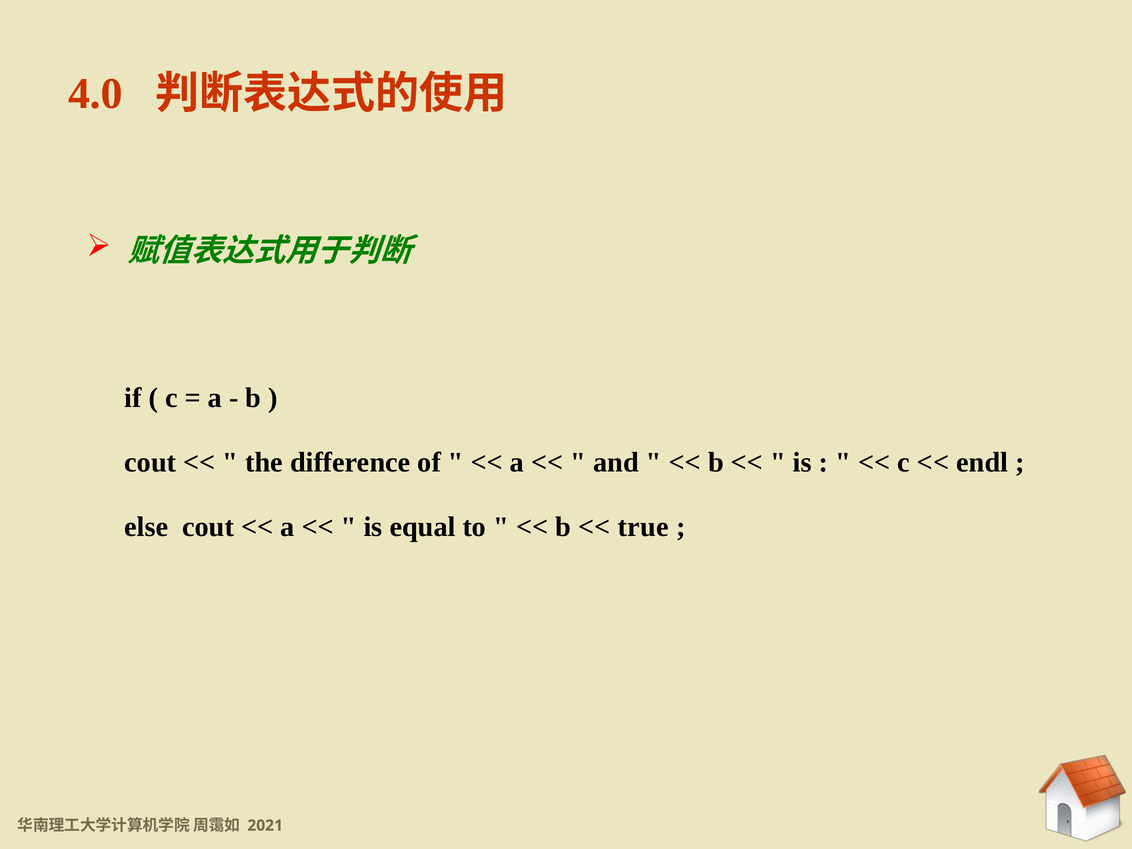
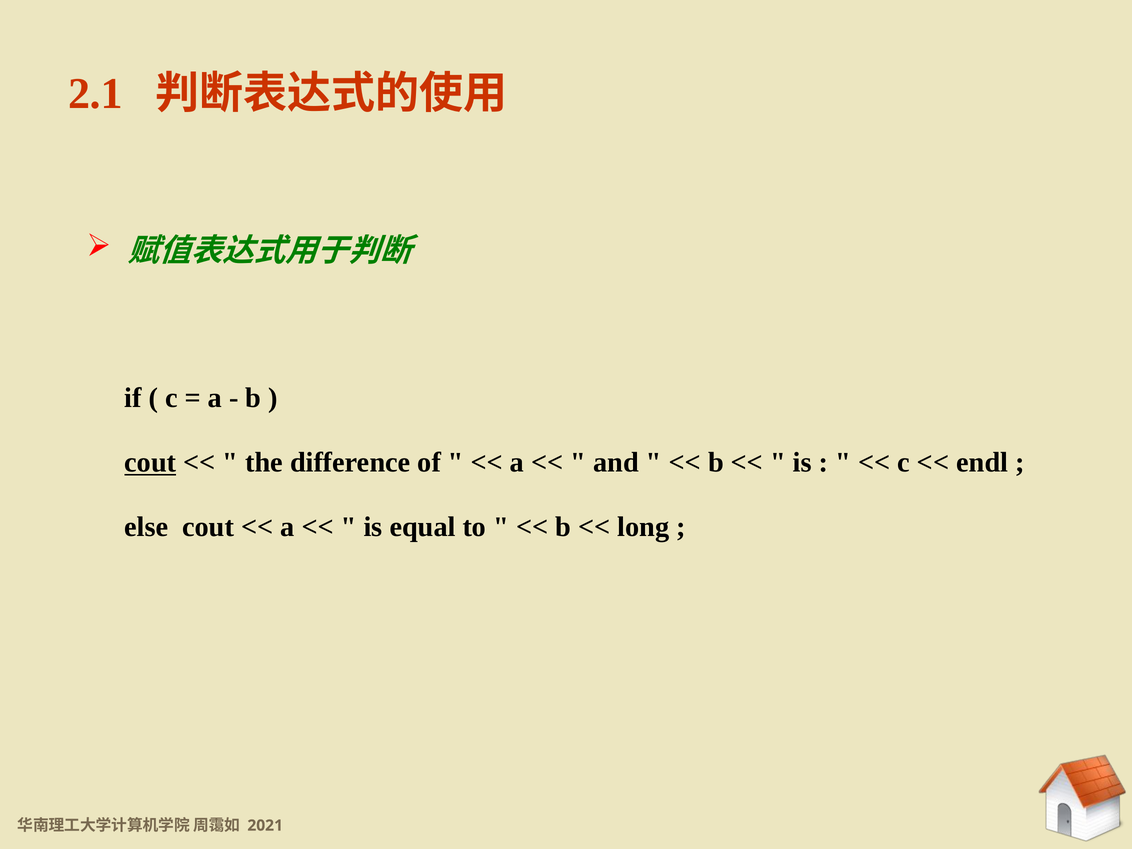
4.0: 4.0 -> 2.1 (95, 94)
cout underline: none -> present (150, 462)
true: true -> long (643, 527)
